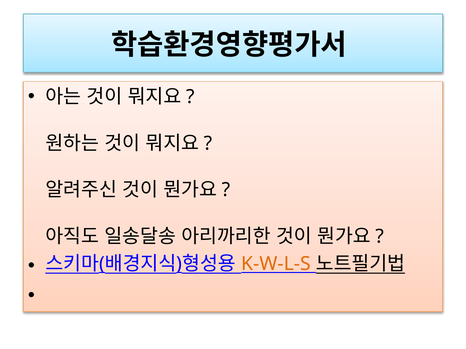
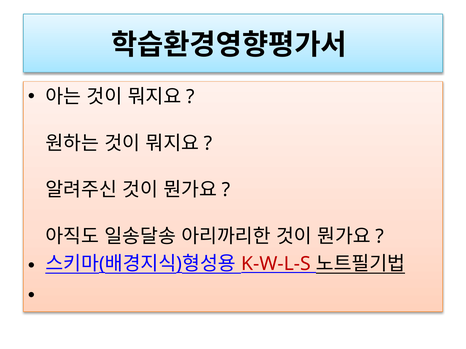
K-W-L-S colour: orange -> red (276, 264)
